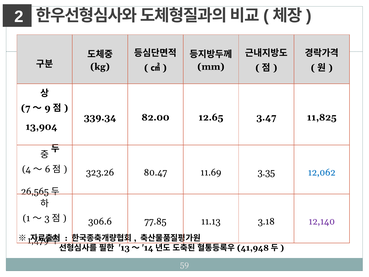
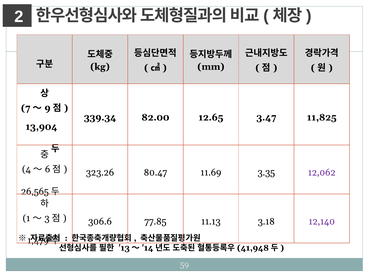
12,062 colour: blue -> purple (322, 172)
